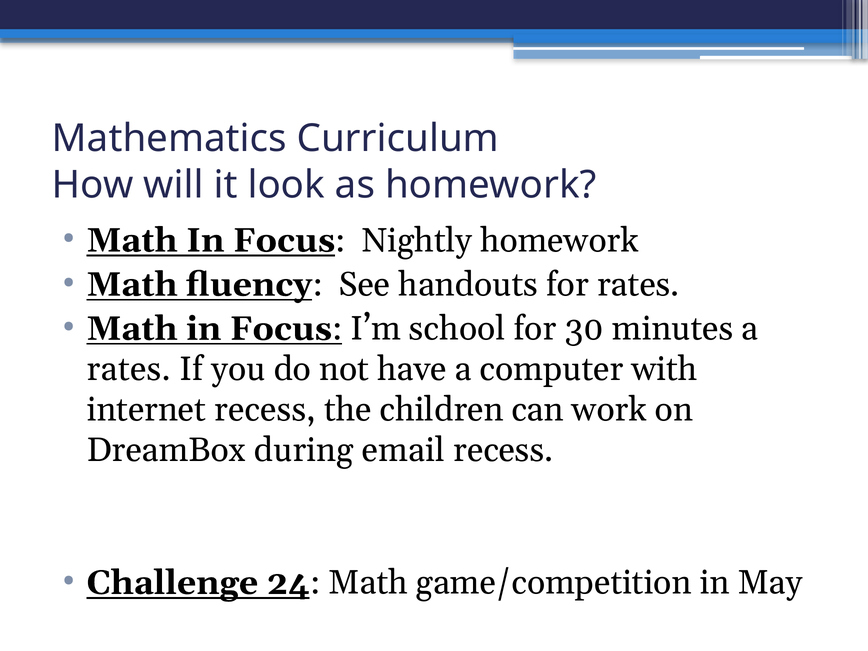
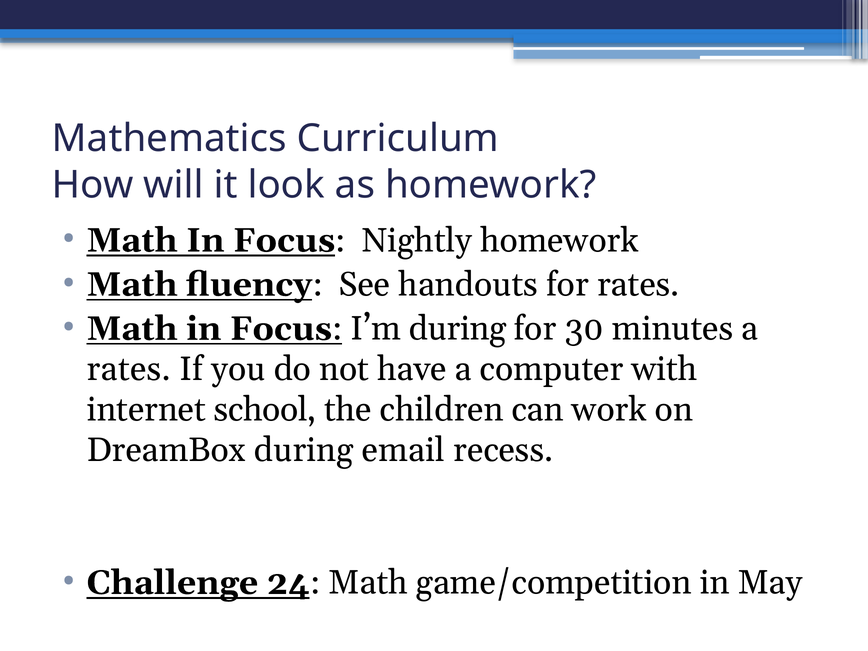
I’m school: school -> during (457, 329)
internet recess: recess -> school (265, 410)
